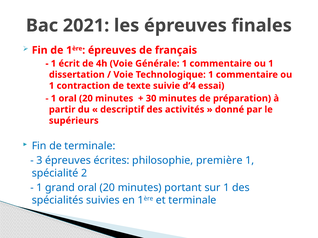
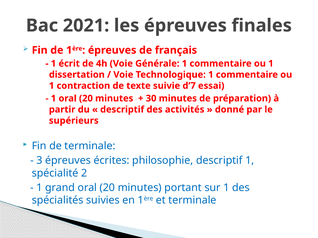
d’4: d’4 -> d’7 (189, 86)
philosophie première: première -> descriptif (219, 161)
